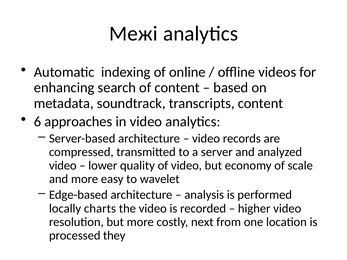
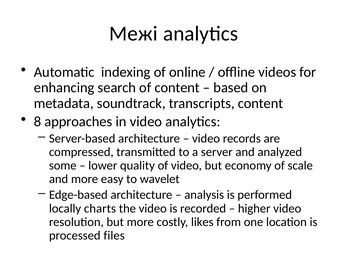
6: 6 -> 8 (37, 122)
video: video -> some (63, 166)
next: next -> likes (202, 222)
they: they -> files (114, 236)
